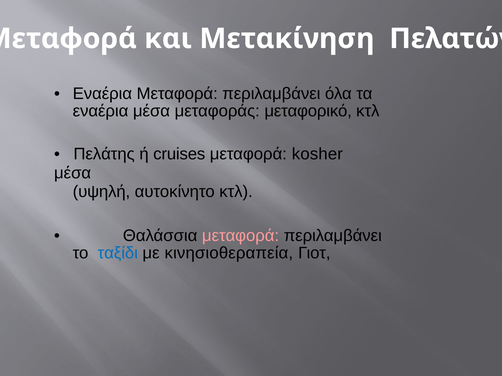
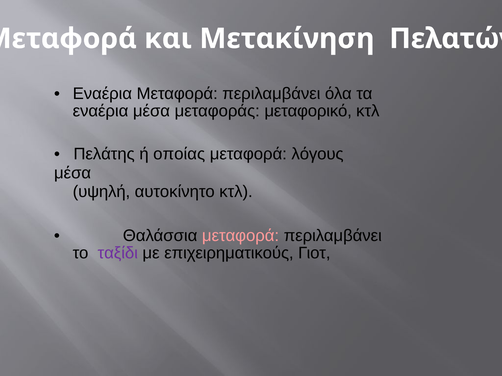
cruises: cruises -> οποίας (179, 154)
kosher: kosher -> λόγους (318, 154)
ταξίδι colour: blue -> purple (118, 253)
κινησιοθεραπεία: κινησιοθεραπεία -> επιχειρηματικούς (229, 253)
